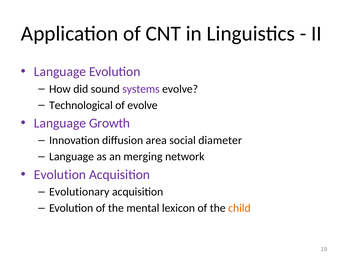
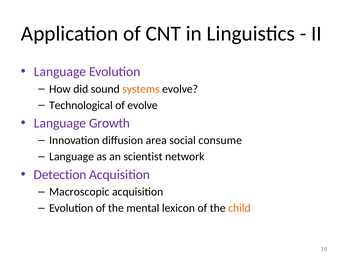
systems colour: purple -> orange (141, 89)
diameter: diameter -> consume (220, 140)
merging: merging -> scientist (143, 157)
Evolution: Evolution -> Detection (60, 175)
Evolutionary: Evolutionary -> Macroscopic (79, 192)
